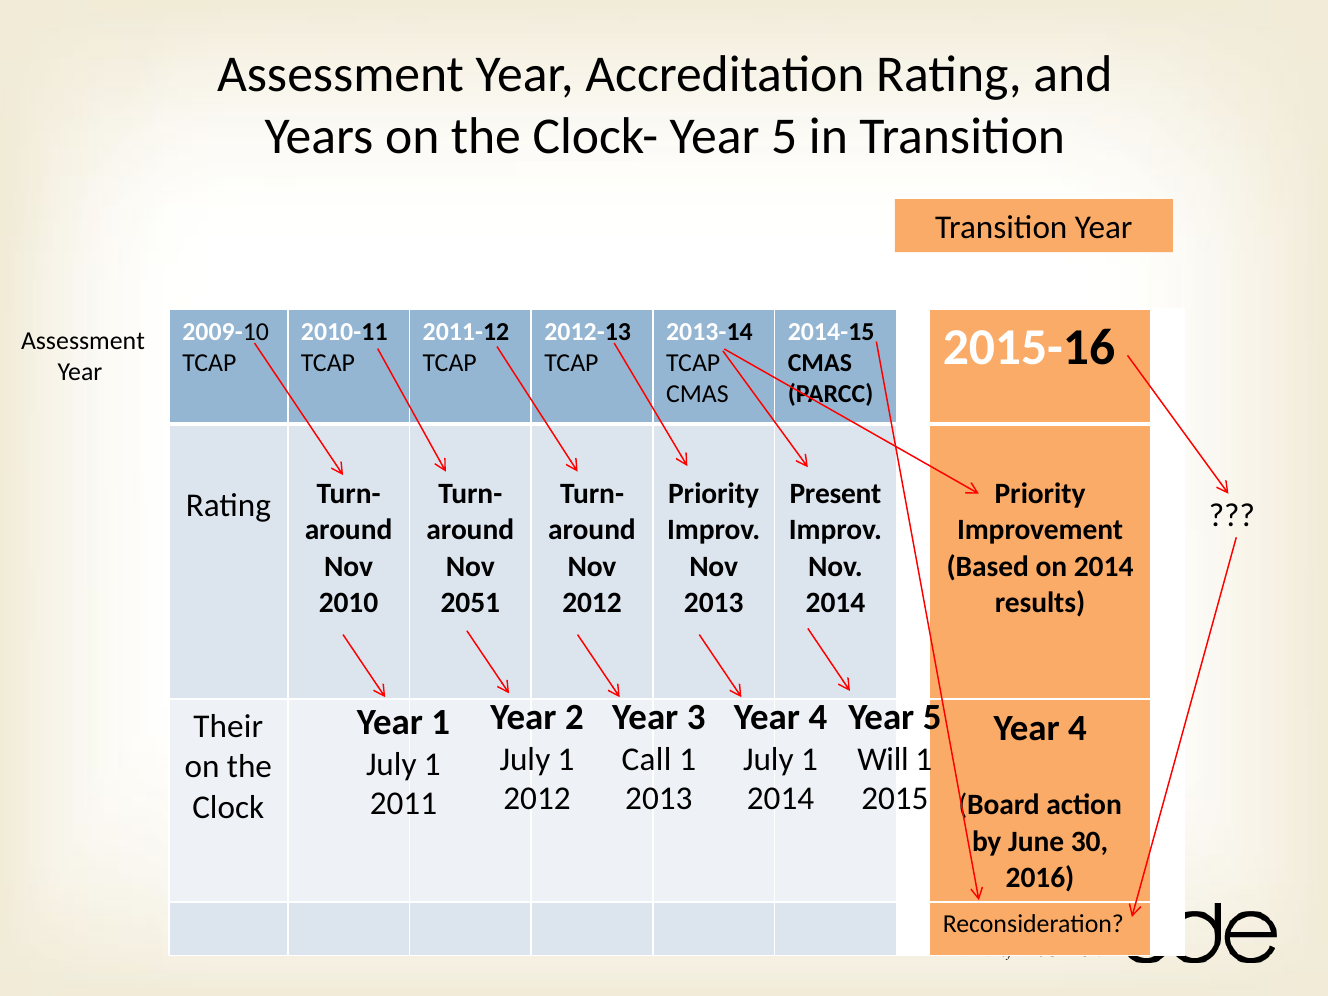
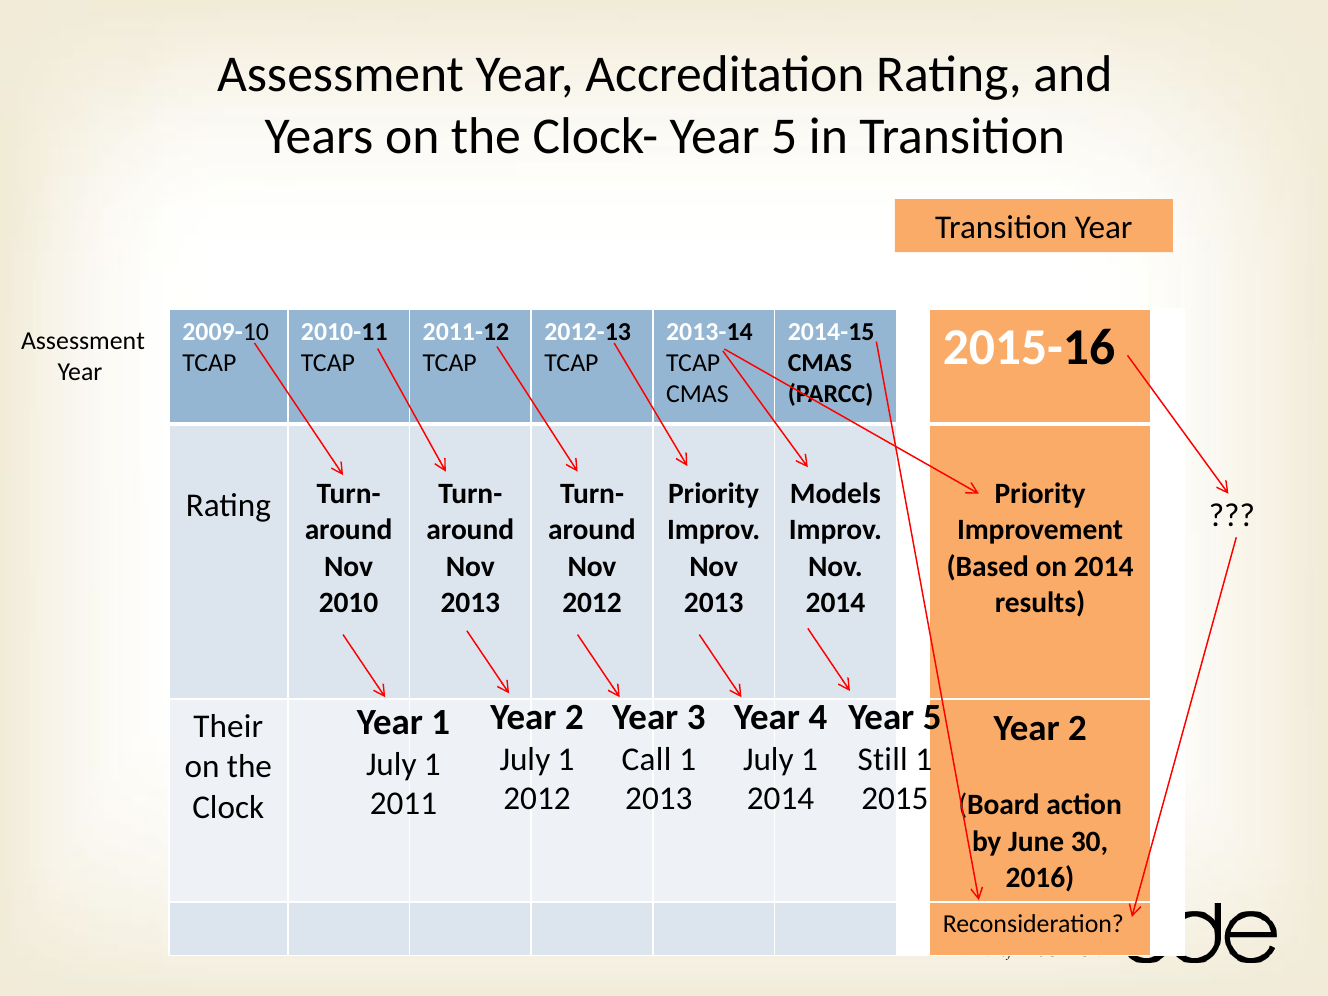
Present: Present -> Models (835, 494)
2051: 2051 -> 2013 (470, 602)
4: 4 -> 2 (1077, 729)
Will: Will -> Still (883, 759)
